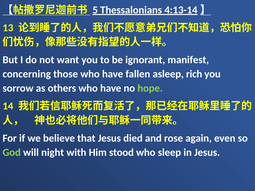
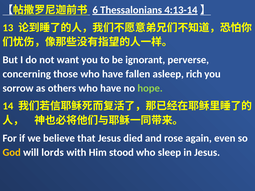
5: 5 -> 6 (95, 10)
manifest: manifest -> perverse (188, 60)
God colour: light green -> yellow (12, 153)
night: night -> lords (53, 153)
